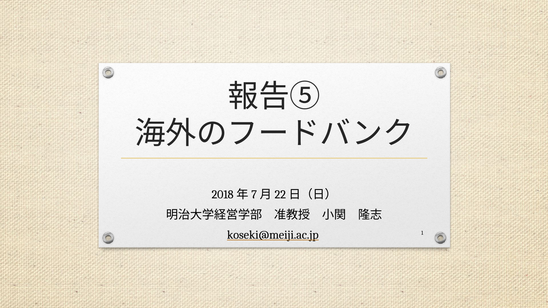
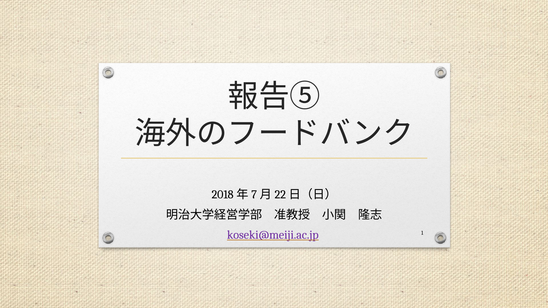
koseki@meiji.ac.jp colour: black -> purple (273, 235)
